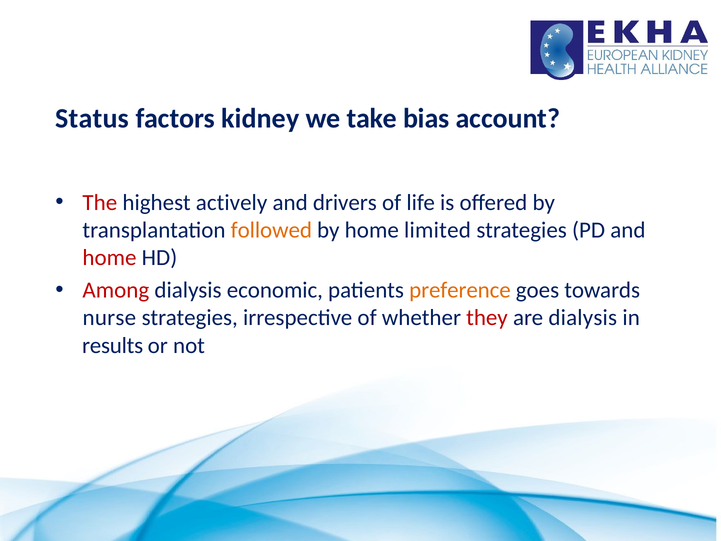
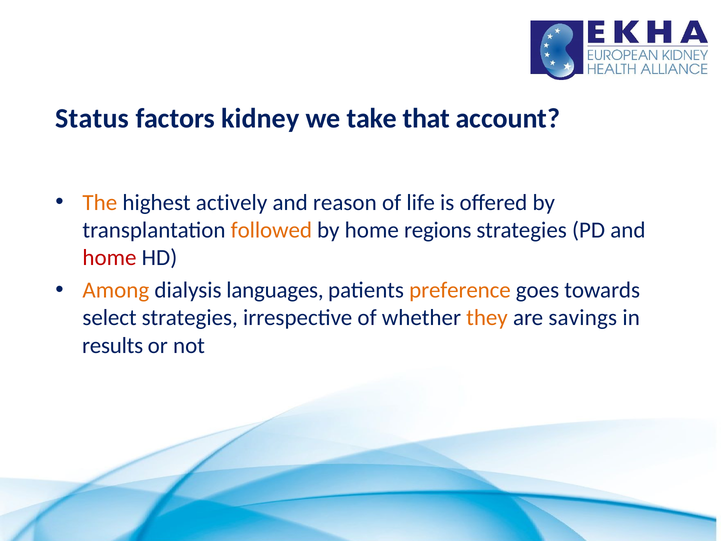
bias: bias -> that (426, 119)
The colour: red -> orange (100, 202)
drivers: drivers -> reason (345, 202)
limited: limited -> regions (438, 230)
Among colour: red -> orange (116, 290)
economic: economic -> languages (275, 290)
nurse: nurse -> select (110, 318)
they colour: red -> orange (487, 318)
are dialysis: dialysis -> savings (583, 318)
